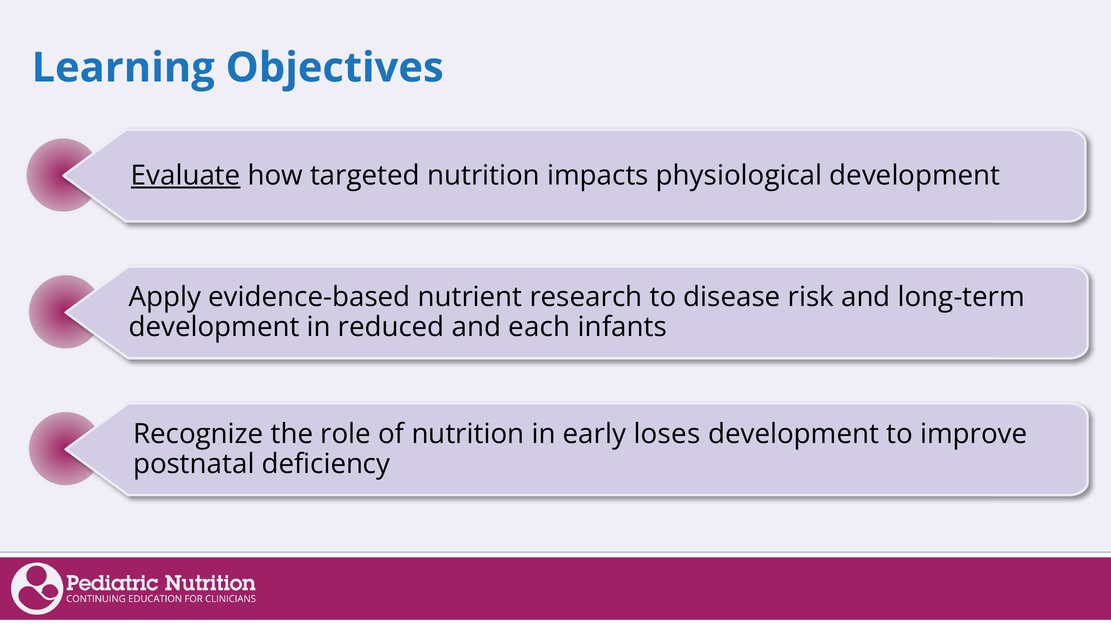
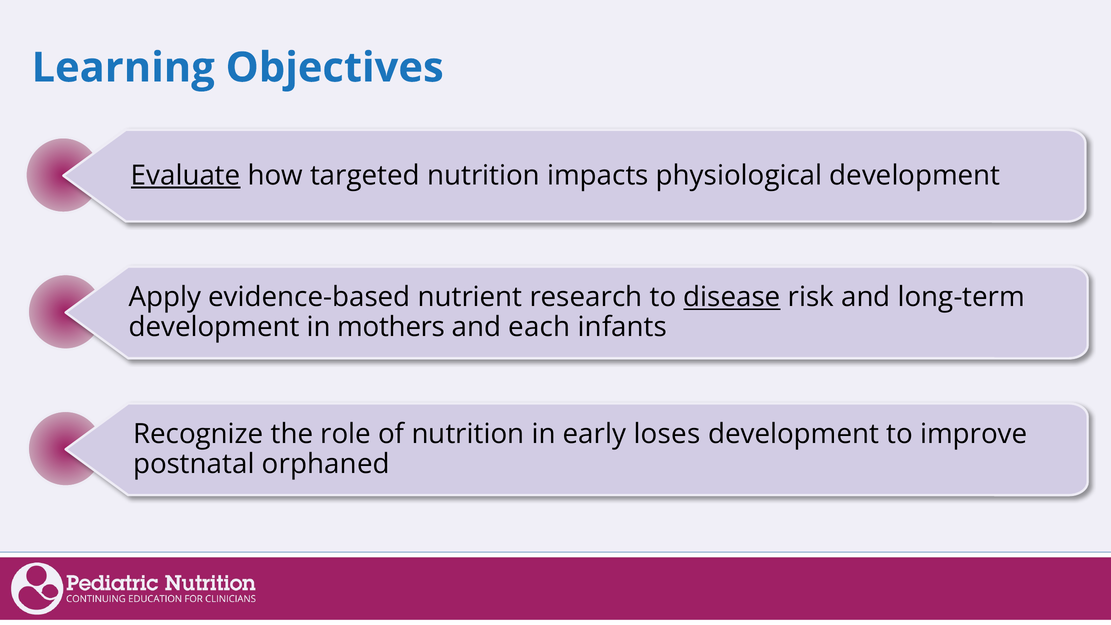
disease underline: none -> present (732, 297)
reduced: reduced -> mothers (391, 327)
deficiency: deficiency -> orphaned (326, 464)
